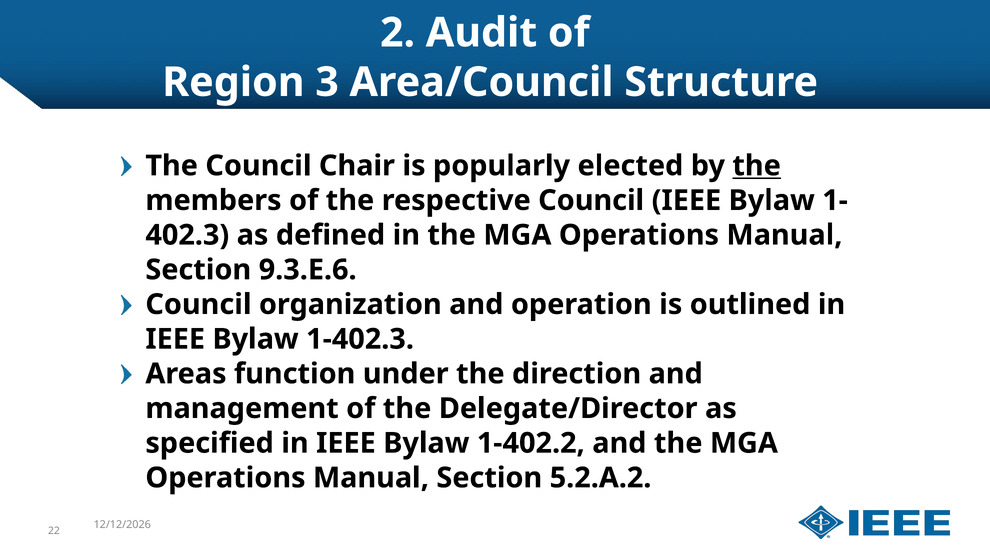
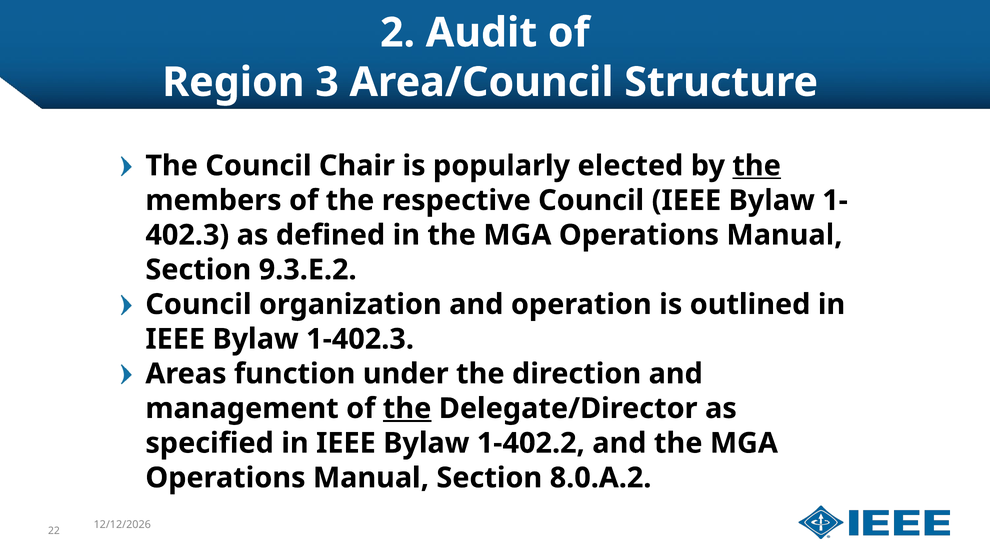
9.3.E.6: 9.3.E.6 -> 9.3.E.2 (308, 270)
the underline: none -> present (407, 408)
5.2.A.2: 5.2.A.2 -> 8.0.A.2 (601, 478)
